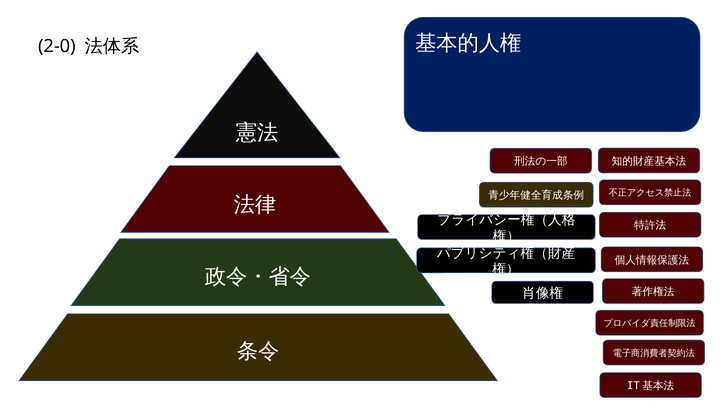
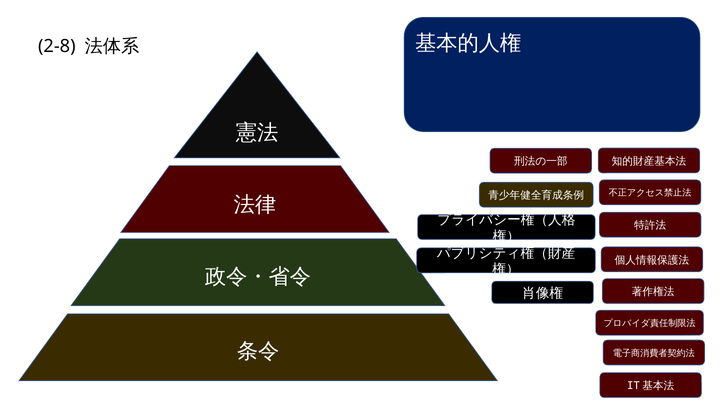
2-0: 2-0 -> 2-8 (57, 46)
